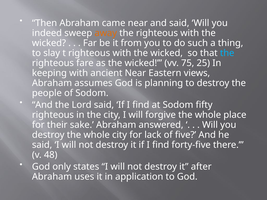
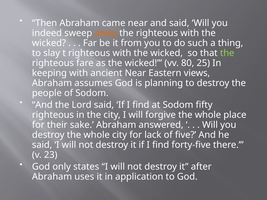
the colour: light blue -> light green (227, 53)
75: 75 -> 80 (188, 63)
48: 48 -> 23 (51, 155)
